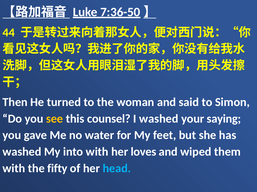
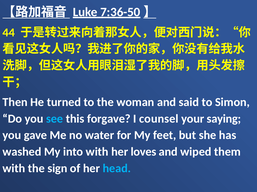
see colour: yellow -> light blue (55, 119)
counsel: counsel -> forgave (109, 119)
I washed: washed -> counsel (159, 119)
fifty: fifty -> sign (57, 169)
